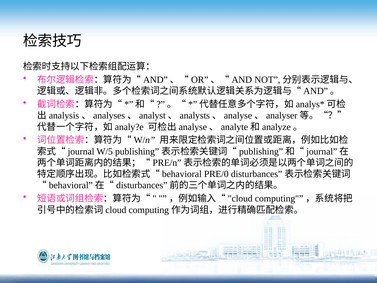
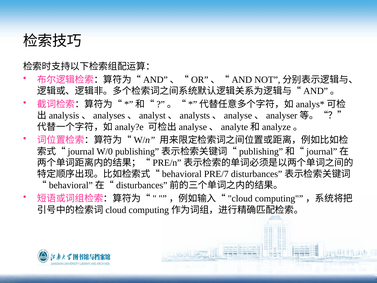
W/5: W/5 -> W/0 (105, 151)
PRE/0: PRE/0 -> PRE/7 (216, 174)
